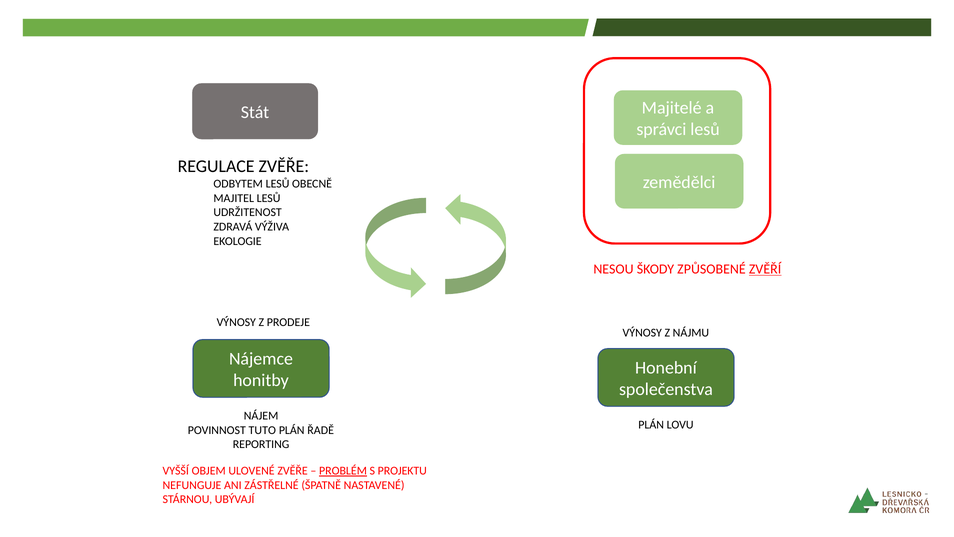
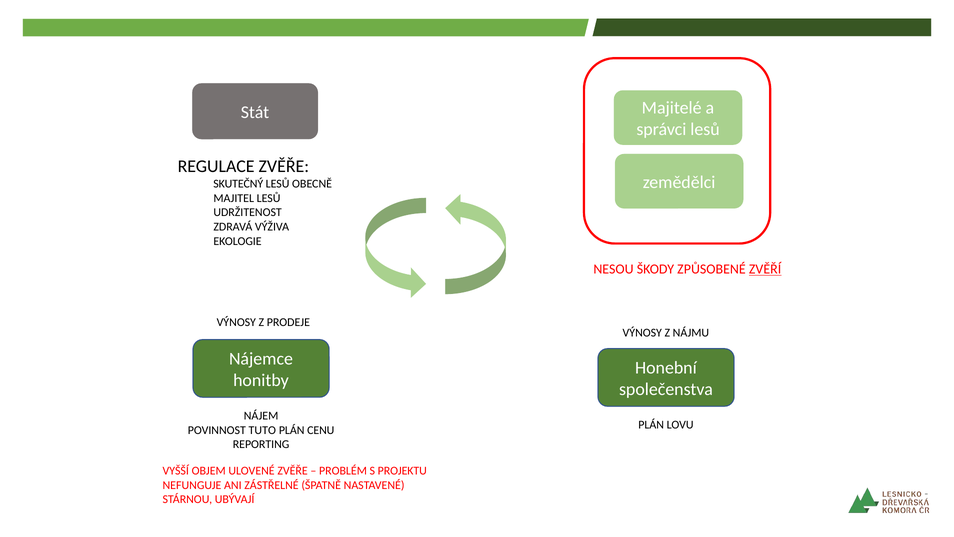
ODBYTEM: ODBYTEM -> SKUTEČNÝ (238, 184)
ŘADĚ: ŘADĚ -> CENU (321, 430)
PROBLÉM underline: present -> none (343, 471)
